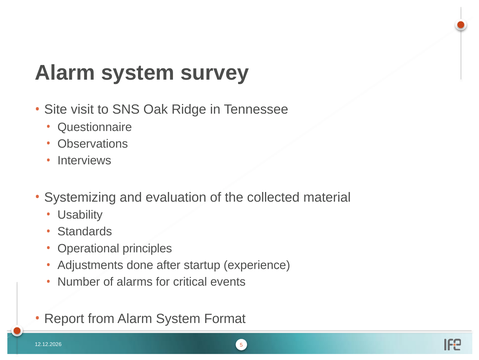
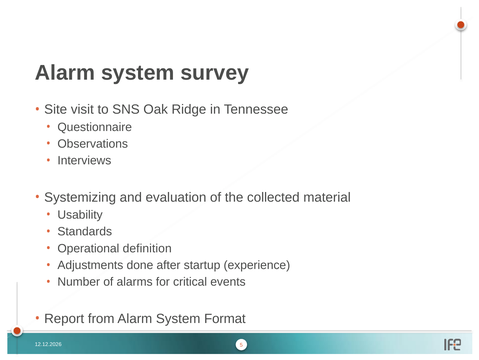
principles: principles -> definition (147, 248)
